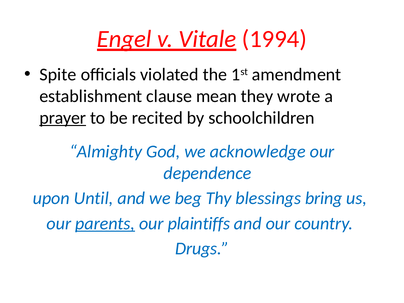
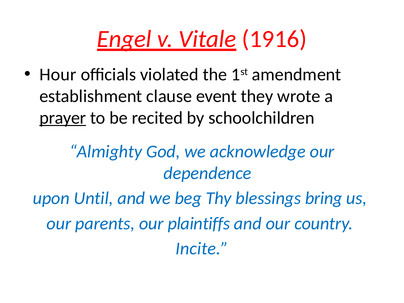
1994: 1994 -> 1916 (274, 39)
Spite: Spite -> Hour (58, 75)
mean: mean -> event (216, 96)
parents underline: present -> none (105, 224)
Drugs: Drugs -> Incite (202, 249)
